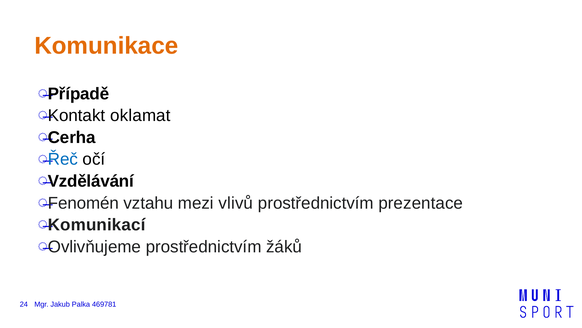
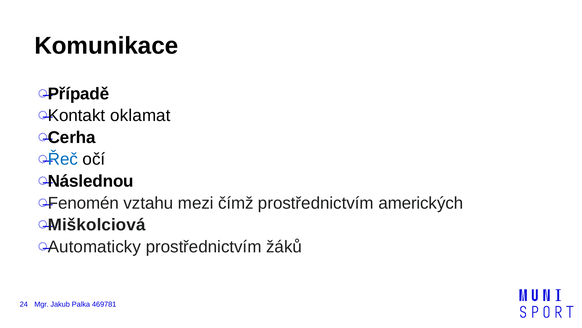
Komunikace colour: orange -> black (106, 46)
Vzdělávání: Vzdělávání -> Následnou (91, 181)
vlivů: vlivů -> čímž (236, 203)
prezentace: prezentace -> amerických (421, 203)
Komunikací: Komunikací -> Miškolciová (97, 225)
Ovlivňujeme: Ovlivňujeme -> Automaticky (94, 246)
